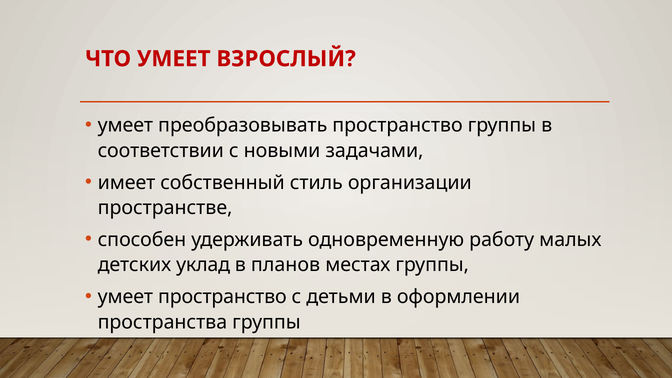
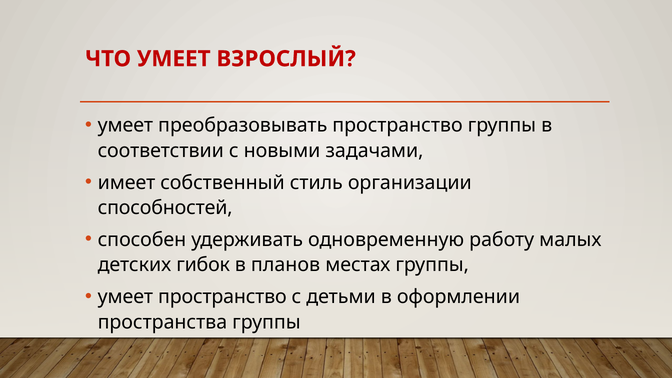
пространстве: пространстве -> способностей (165, 208)
уклад: уклад -> гибок (203, 265)
